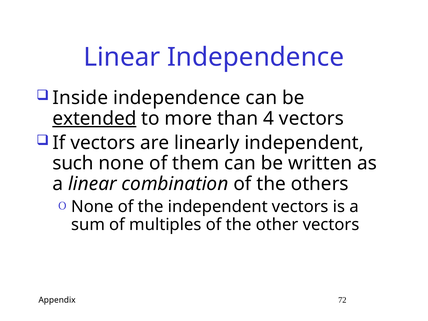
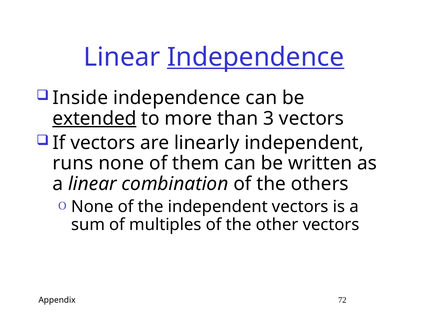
Independence underline: none -> present (256, 57)
4: 4 -> 3 (269, 118)
such: such -> runs (73, 163)
